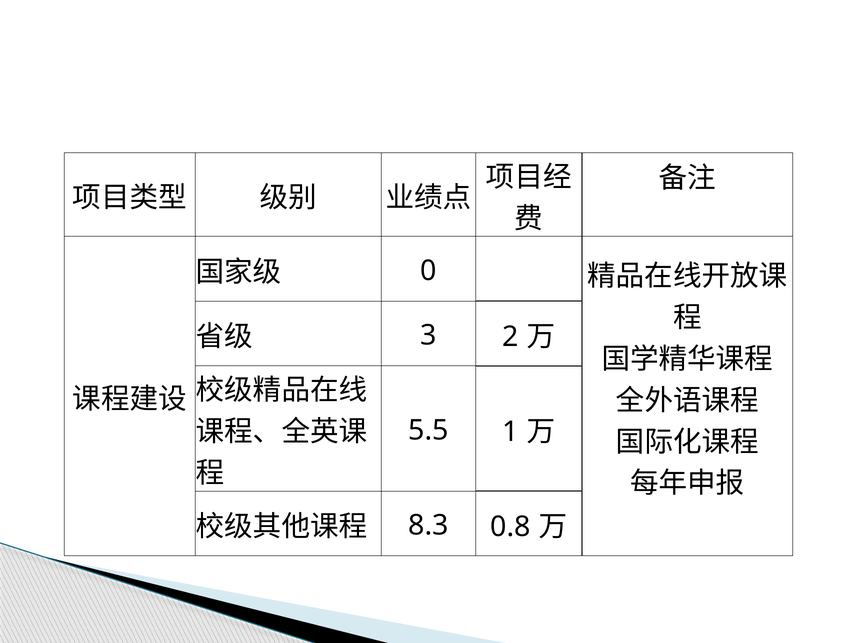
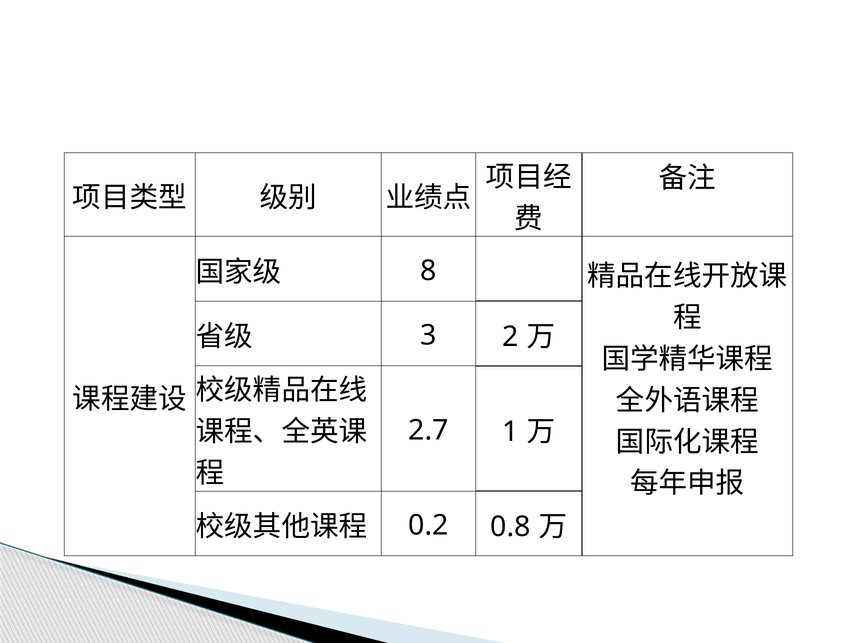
0: 0 -> 8 (429, 271)
5.5: 5.5 -> 2.7 (428, 430)
8.3: 8.3 -> 0.2 (428, 525)
